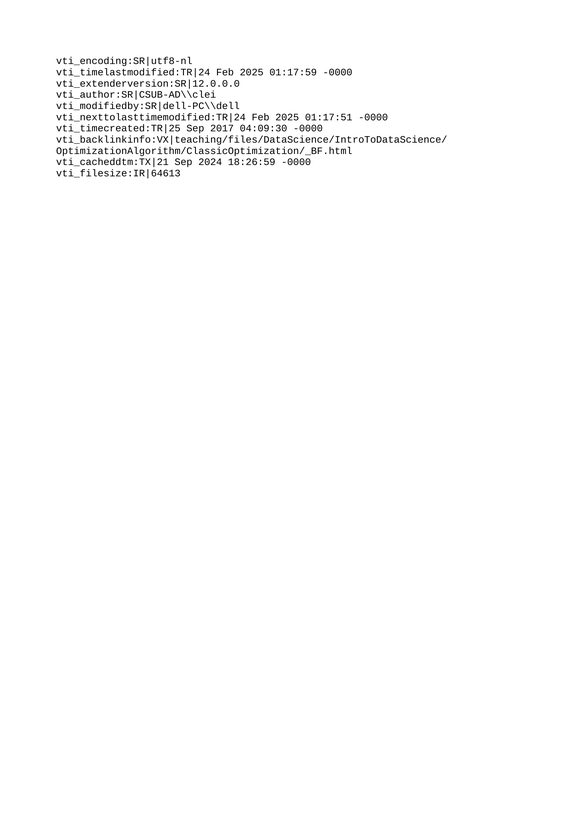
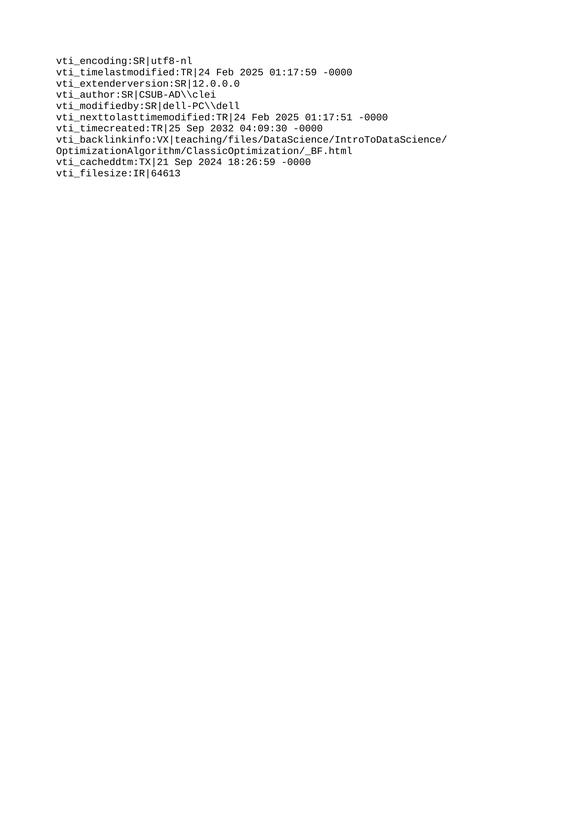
2017: 2017 -> 2032 (222, 128)
